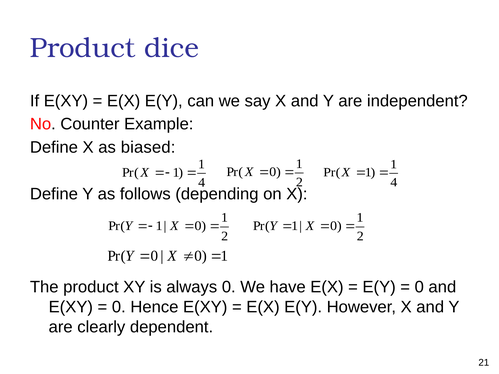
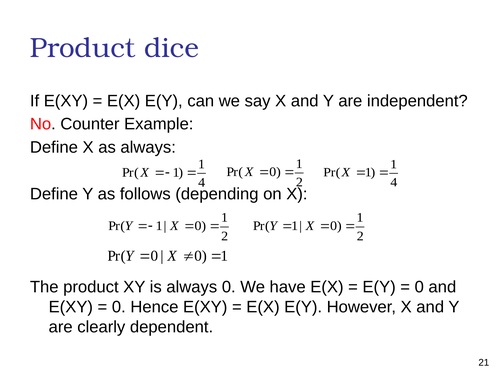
as biased: biased -> always (148, 148)
